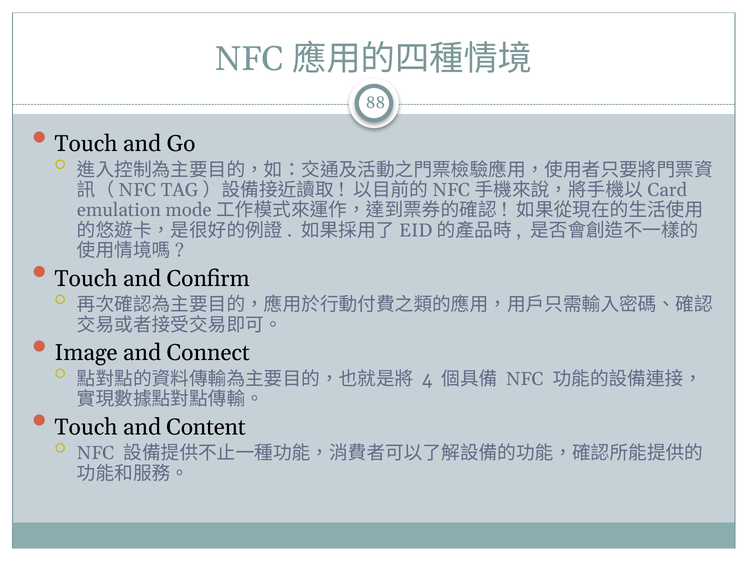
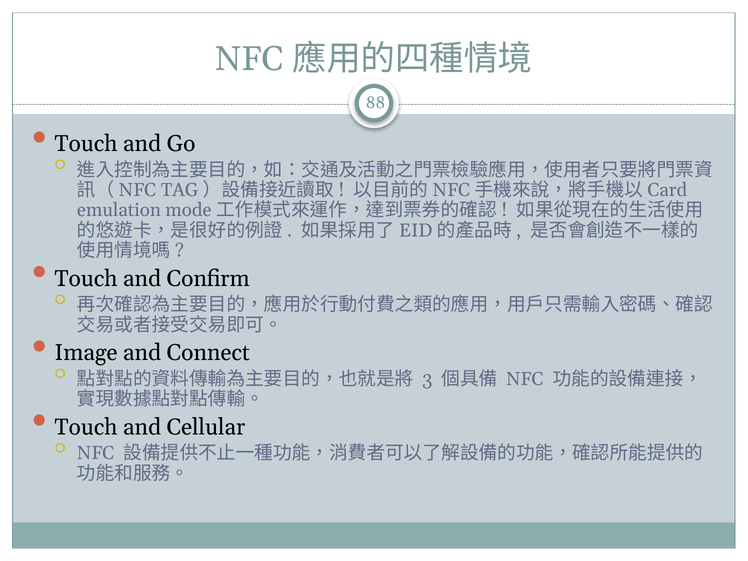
4: 4 -> 3 (427, 379)
Content: Content -> Cellular (206, 427)
